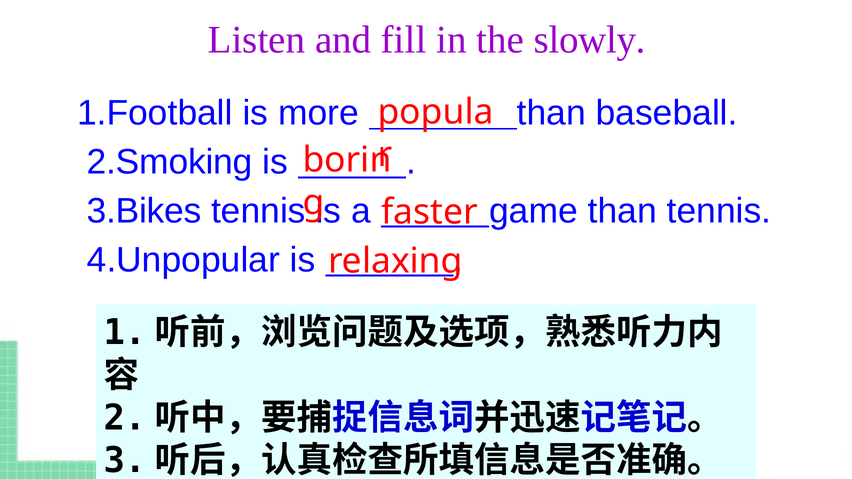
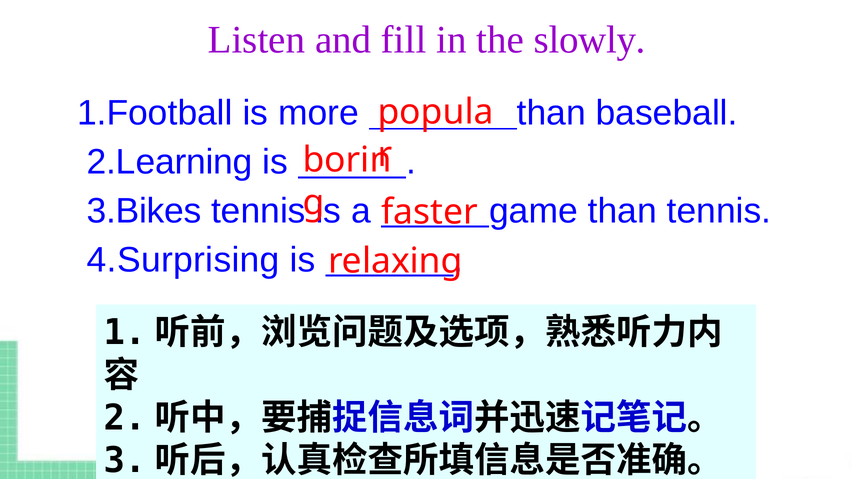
2.Smoking: 2.Smoking -> 2.Learning (170, 162)
4.Unpopular: 4.Unpopular -> 4.Surprising (183, 260)
